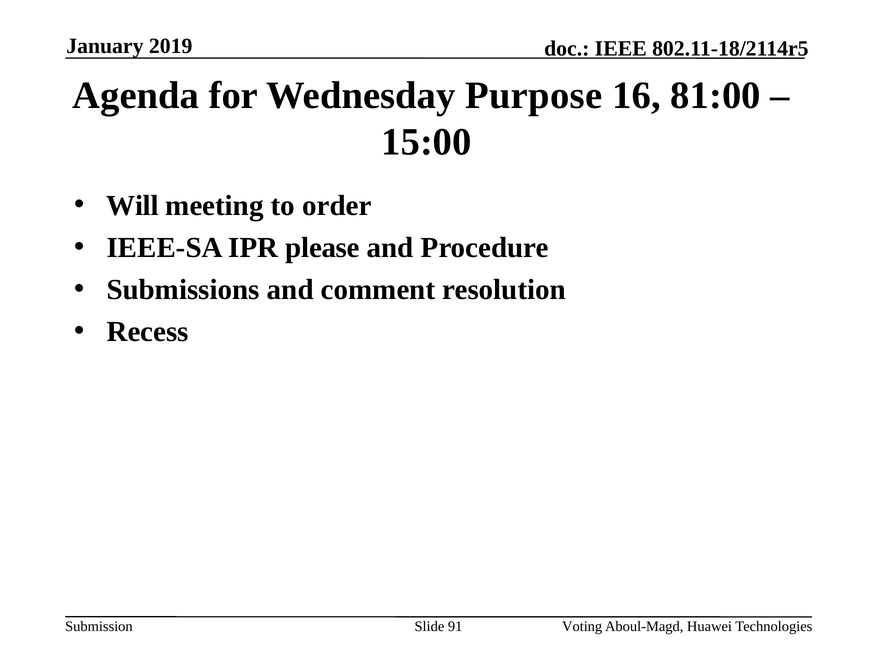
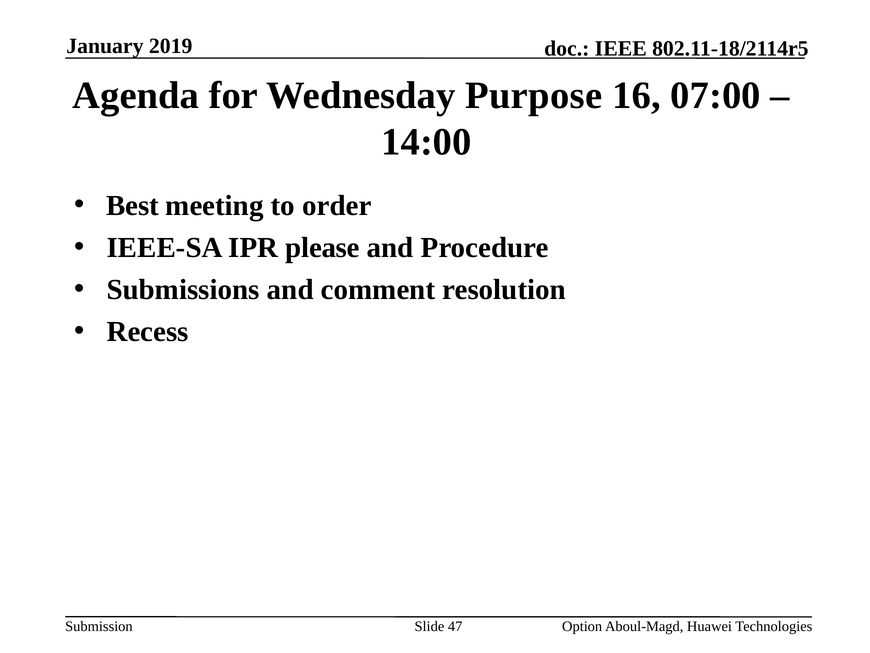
81:00: 81:00 -> 07:00 (716, 95)
15:00: 15:00 -> 14:00 (426, 142)
Will: Will -> Best (133, 206)
91: 91 -> 47 (455, 626)
Voting: Voting -> Option (582, 626)
